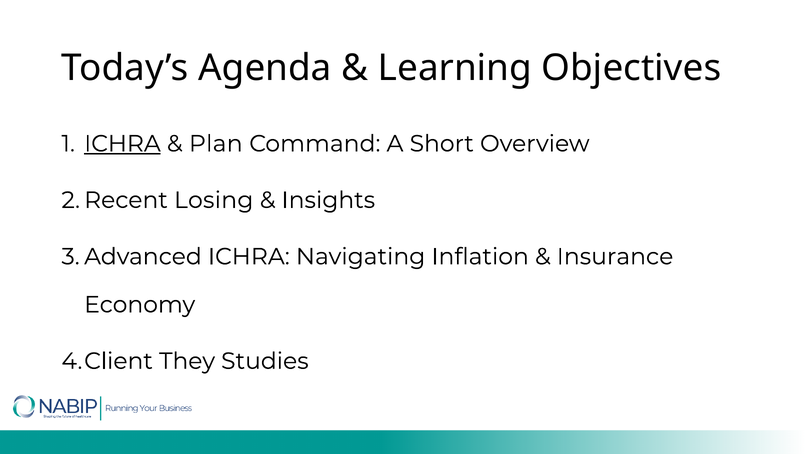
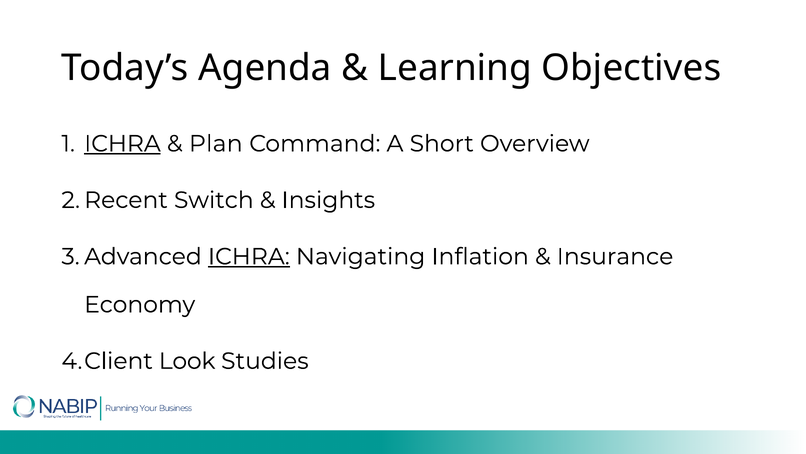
Losing: Losing -> Switch (214, 200)
ICHRA underline: none -> present (249, 256)
They: They -> Look (187, 361)
